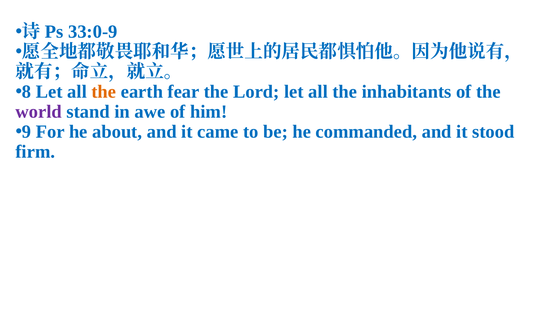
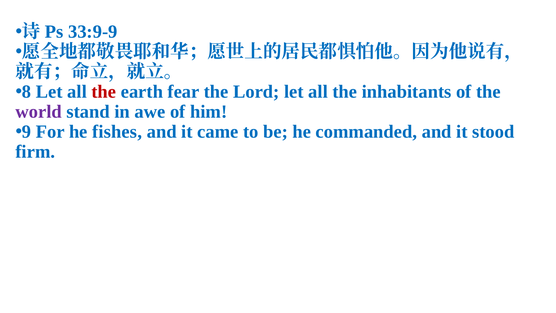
33:0-9: 33:0-9 -> 33:9-9 (93, 32)
the colour: orange -> red (104, 92)
about: about -> fishes (117, 132)
